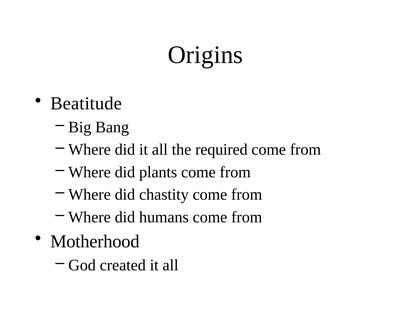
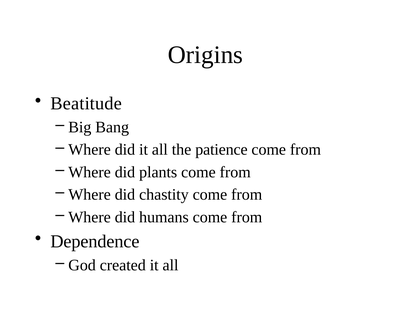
required: required -> patience (221, 149)
Motherhood: Motherhood -> Dependence (95, 241)
